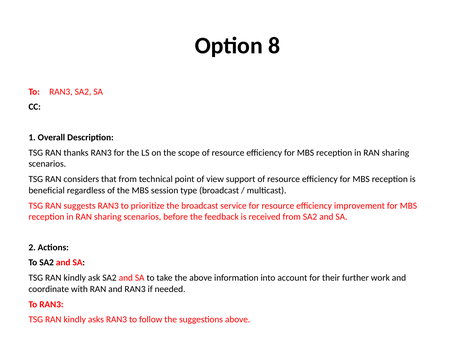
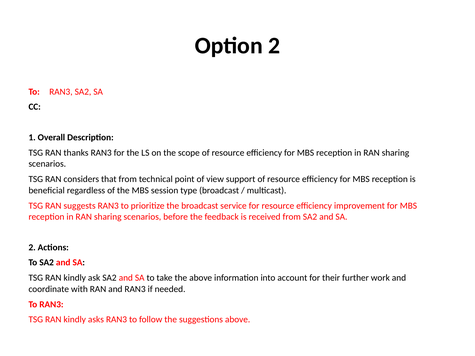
Option 8: 8 -> 2 (274, 46)
